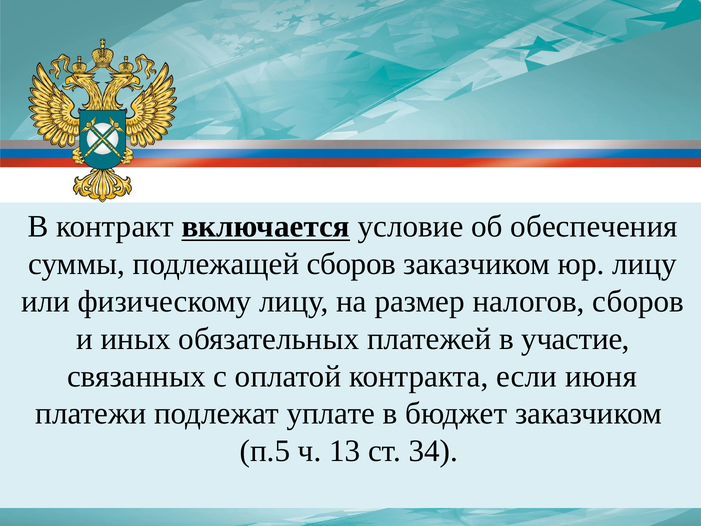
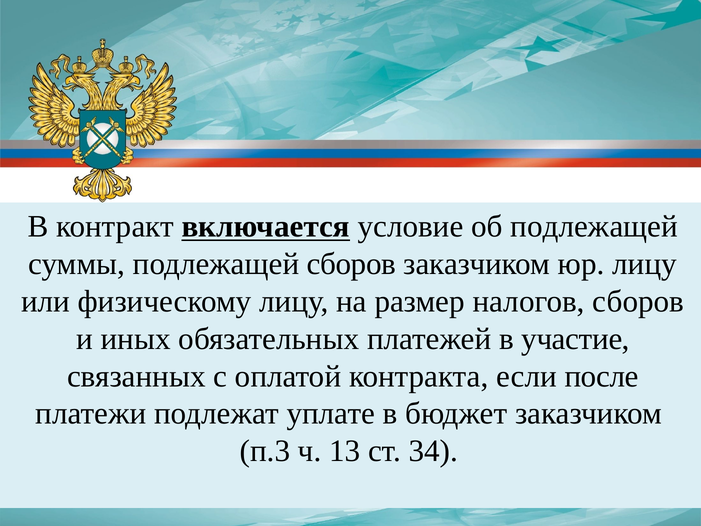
об обеспечения: обеспечения -> подлежащей (594, 226)
июня: июня -> после (602, 376)
п.5: п.5 -> п.3 (265, 451)
